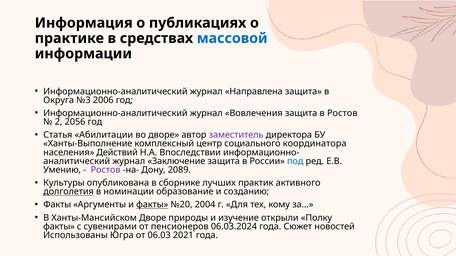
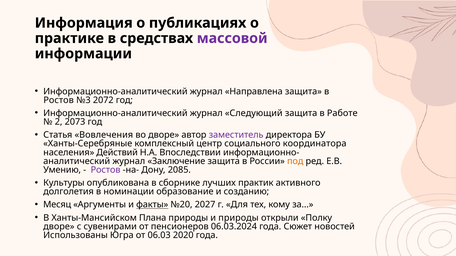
массовой colour: blue -> purple (232, 38)
Округа: Округа -> Ростов (59, 100)
2006: 2006 -> 2072 (103, 100)
Вовлечения: Вовлечения -> Следующий (254, 113)
в Ростов: Ростов -> Работе (342, 113)
2056: 2056 -> 2073 (75, 122)
Абилитации: Абилитации -> Вовлечения (104, 135)
Ханты-Выполнение: Ханты-Выполнение -> Ханты-Серебряные (88, 144)
под colour: blue -> orange (295, 161)
2089: 2089 -> 2085 (179, 170)
долголетия underline: present -> none (69, 192)
Факты: Факты -> Месяц (57, 205)
2004: 2004 -> 2027 (205, 205)
Ханты-Мансийском Дворе: Дворе -> Плана (153, 218)
и изучение: изучение -> природы (239, 218)
факты: факты -> дворе (59, 227)
2021: 2021 -> 2020 (183, 236)
